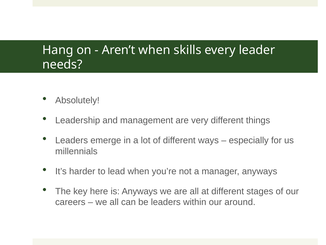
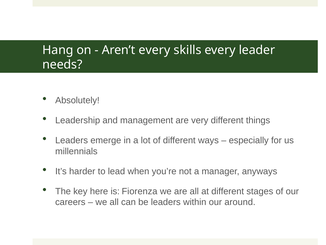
Aren’t when: when -> every (154, 50)
is Anyways: Anyways -> Fiorenza (140, 191)
